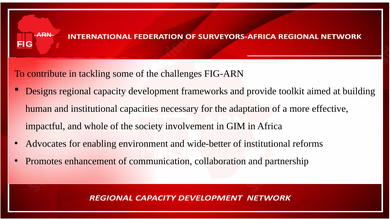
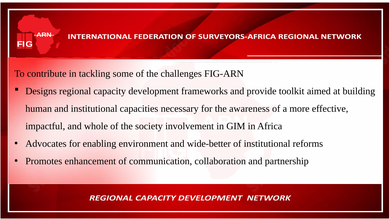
adaptation: adaptation -> awareness (249, 109)
